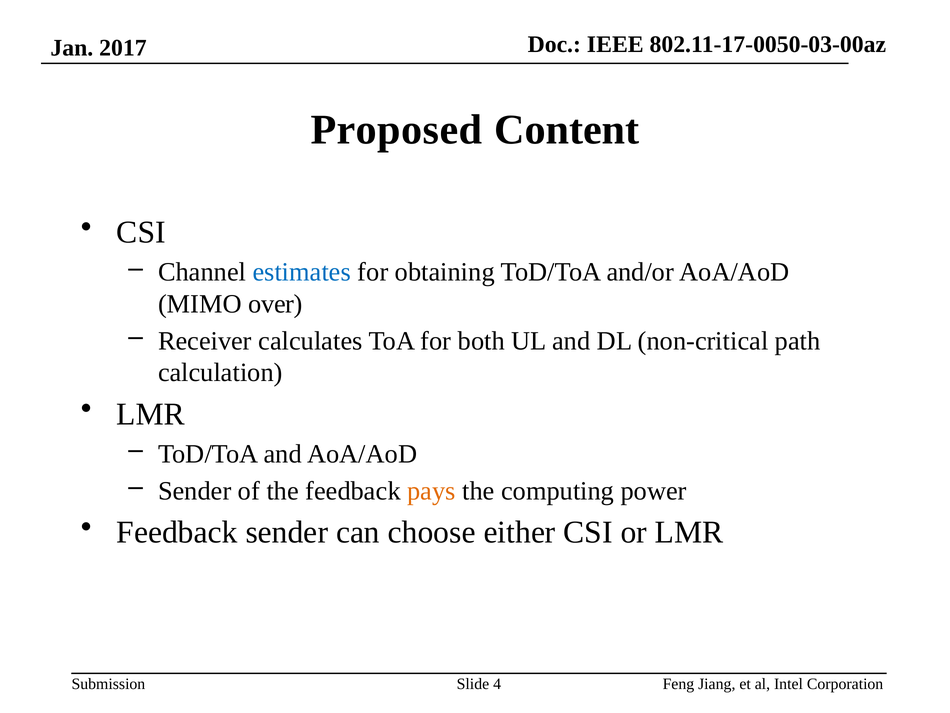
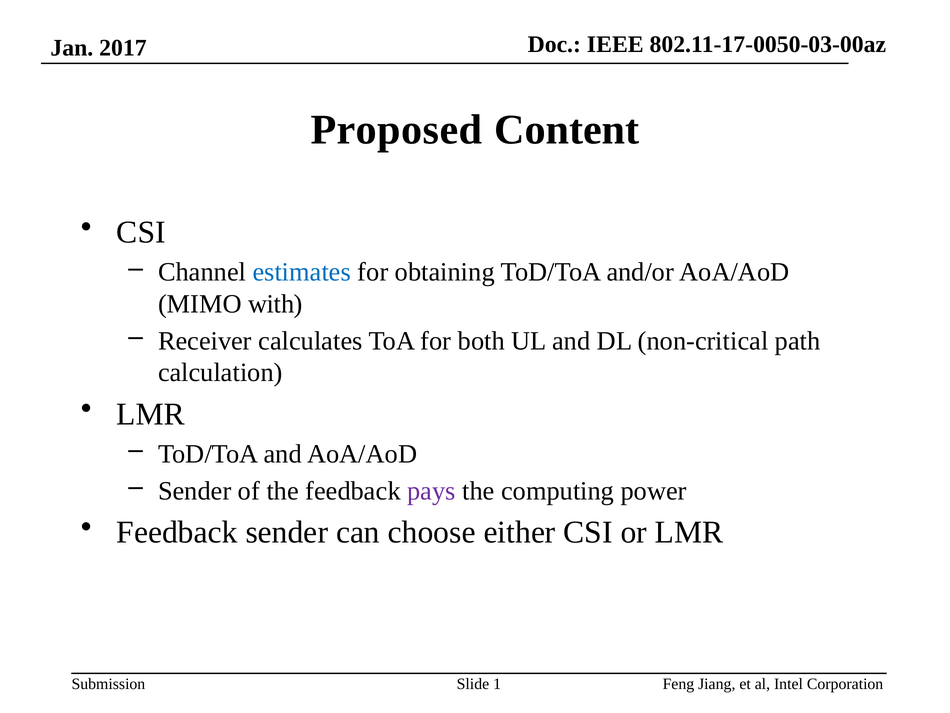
over: over -> with (275, 304)
pays colour: orange -> purple (431, 490)
4: 4 -> 1 (497, 683)
